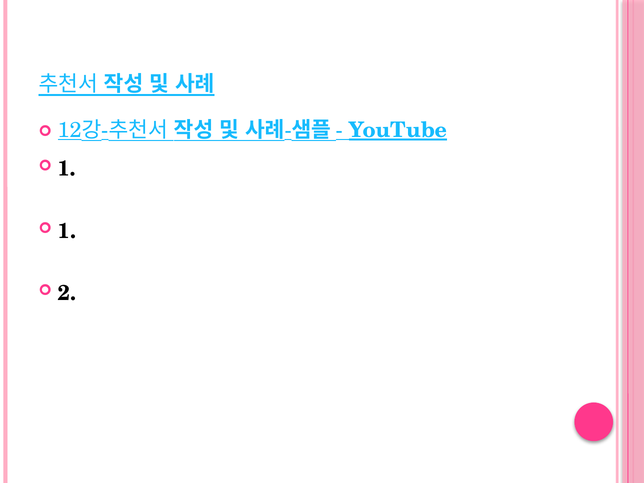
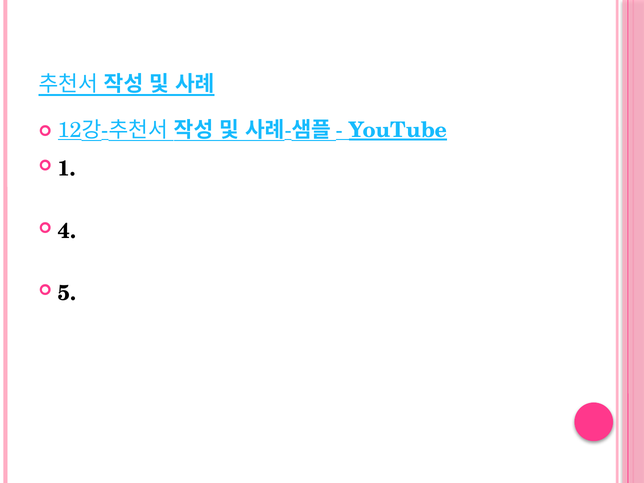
1: 1 -> 4 (67, 231)
2: 2 -> 5 (67, 293)
